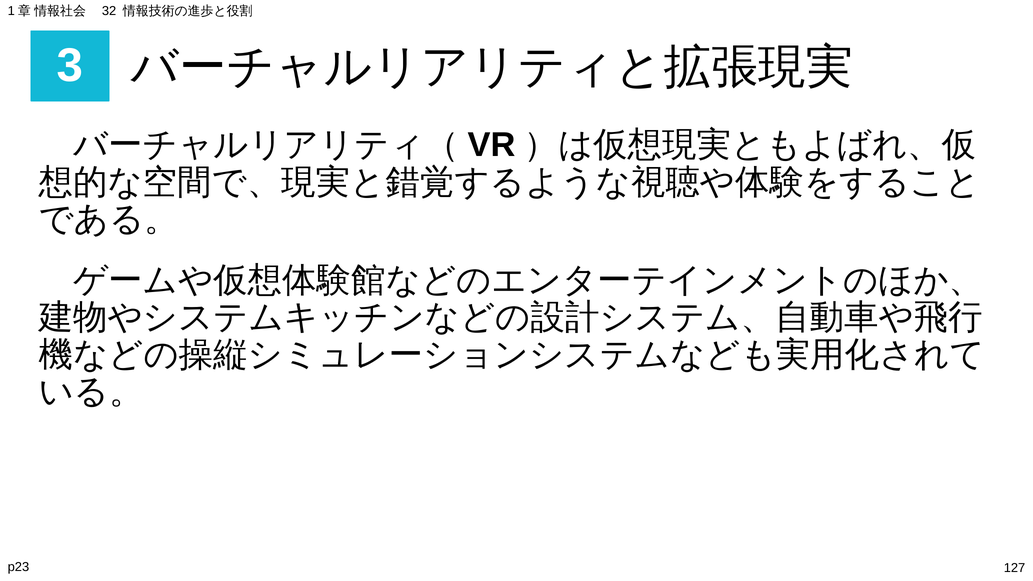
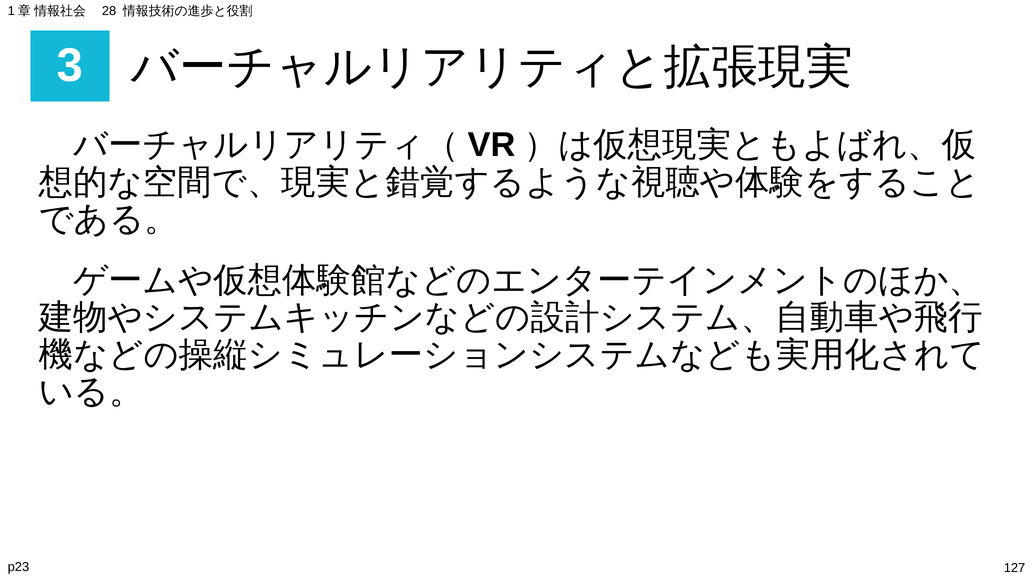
32: 32 -> 28 (109, 11)
